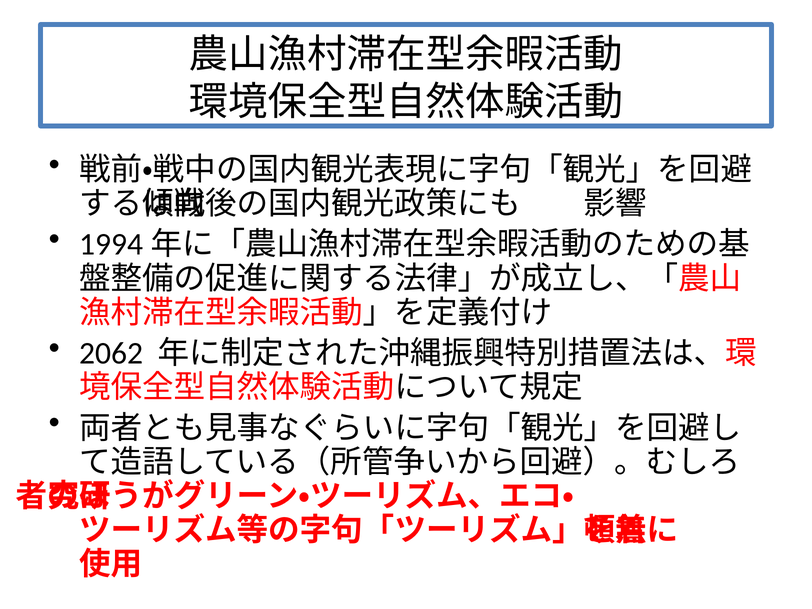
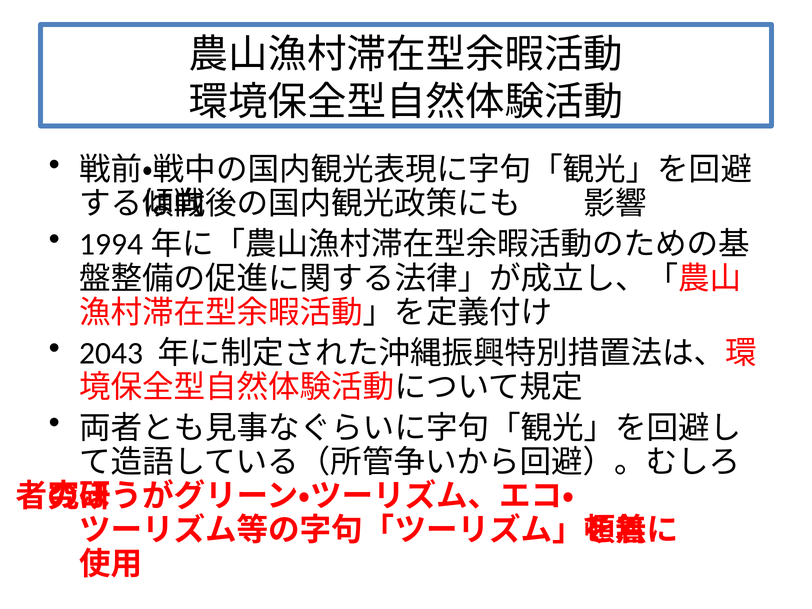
2062: 2062 -> 2043 (111, 353)
